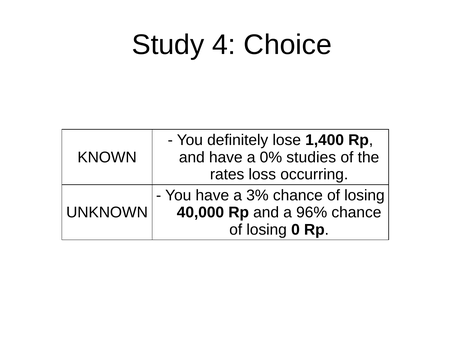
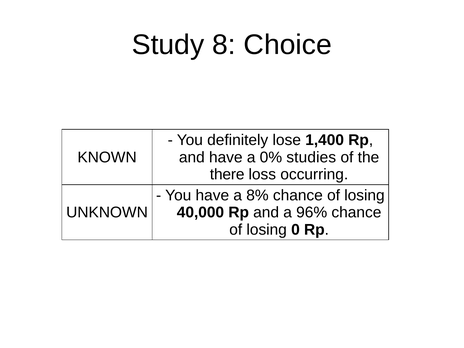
4: 4 -> 8 (224, 45)
rates: rates -> there (227, 175)
3%: 3% -> 8% (257, 195)
